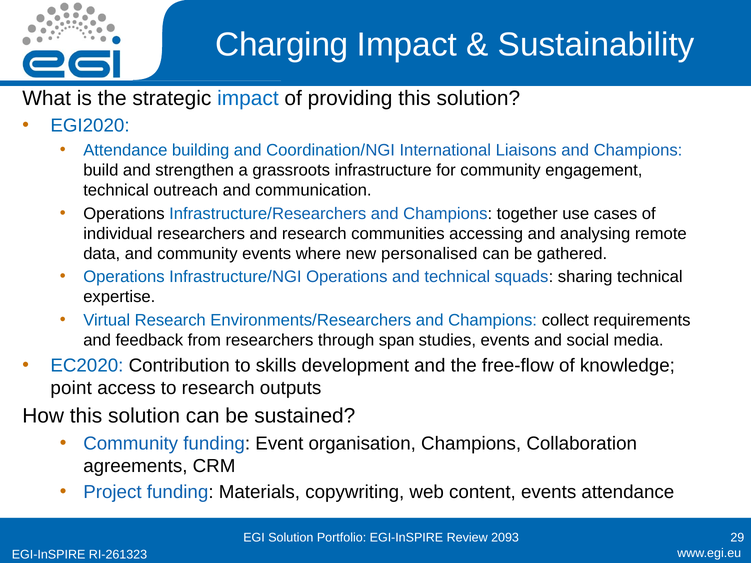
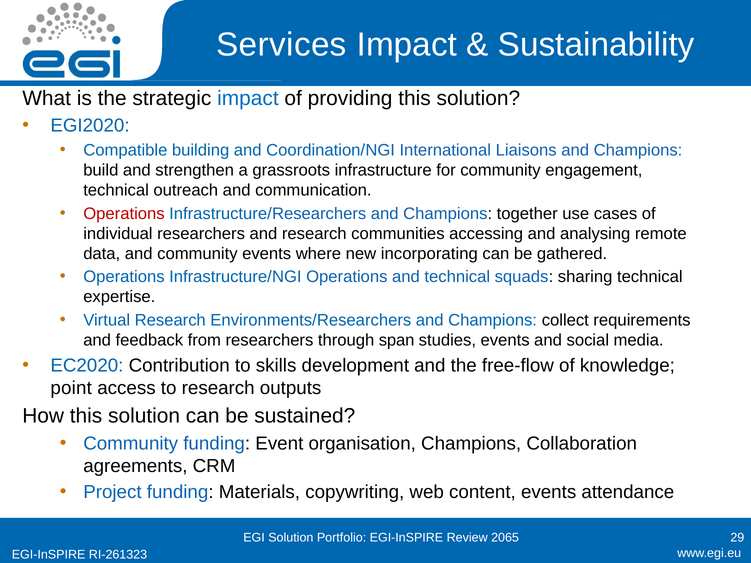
Charging: Charging -> Services (281, 45)
Attendance: Attendance -> Compatible (125, 150)
Operations colour: black -> red (124, 214)
personalised: personalised -> incorporating (429, 254)
2093: 2093 -> 2065 (505, 538)
